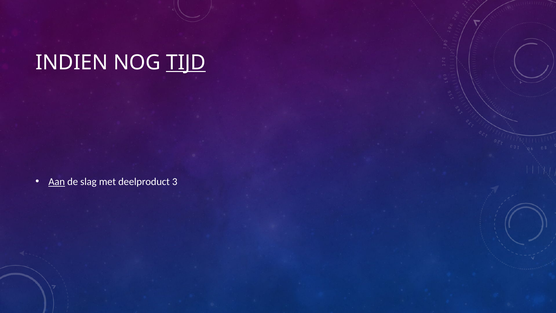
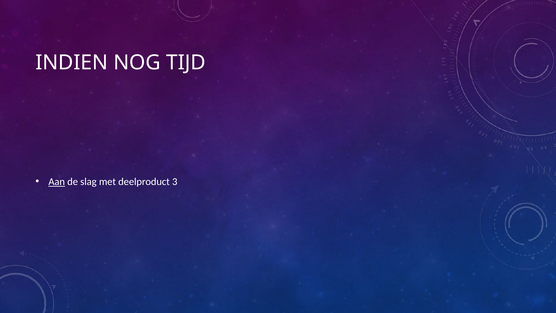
TIJD underline: present -> none (186, 62)
